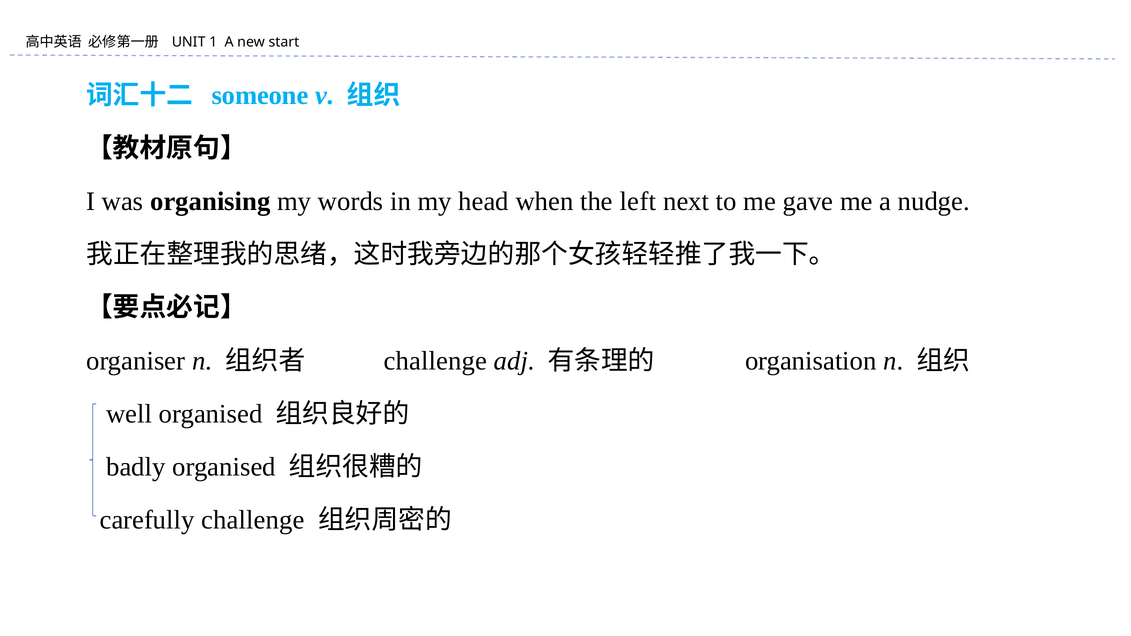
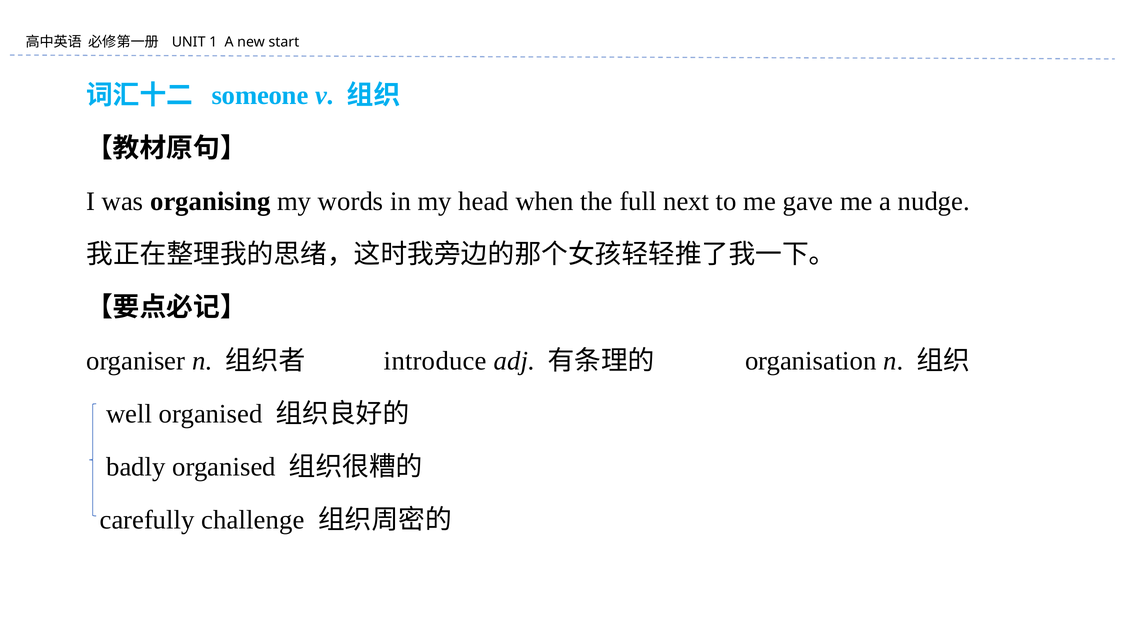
left: left -> full (638, 202)
challenge: challenge -> introduce (435, 361)
